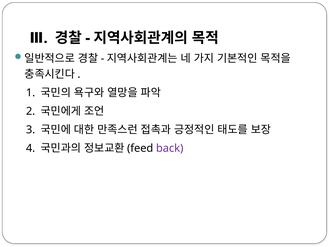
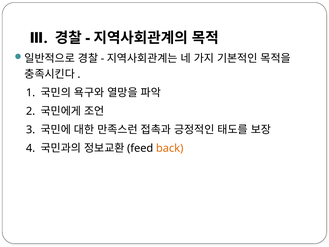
back colour: purple -> orange (170, 148)
